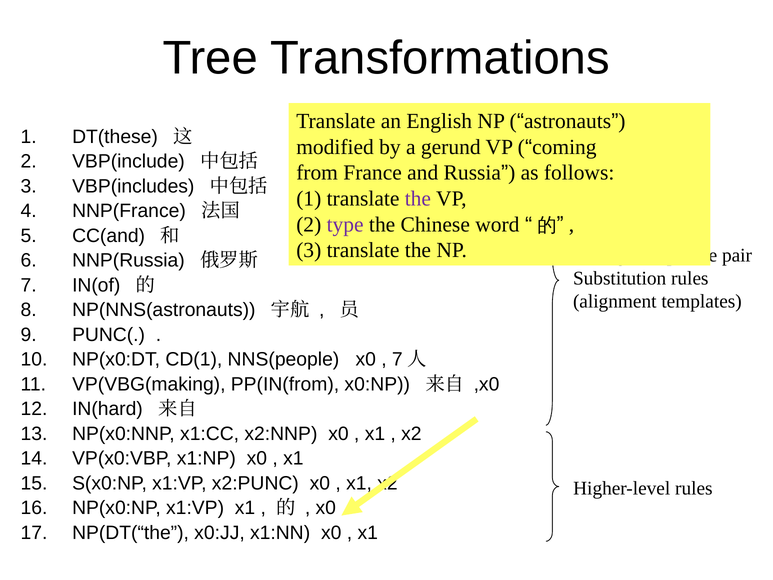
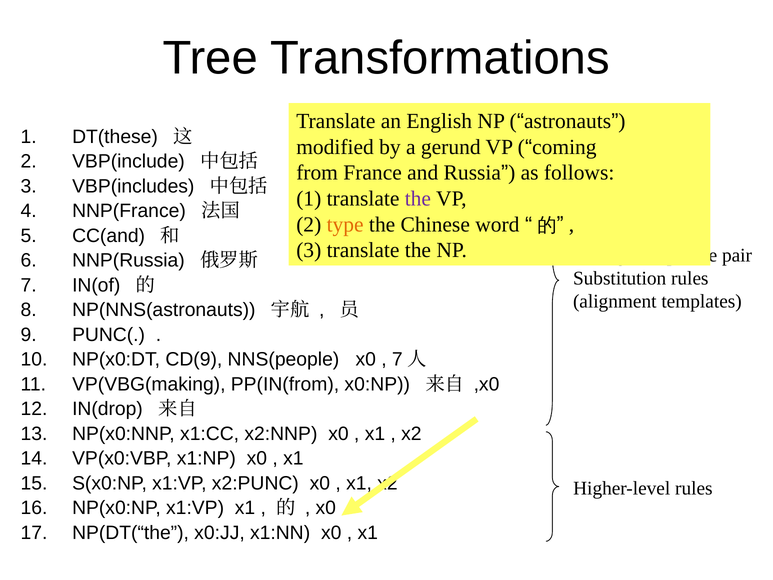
type colour: purple -> orange (345, 224)
CD(1: CD(1 -> CD(9 (194, 359)
IN(hard: IN(hard -> IN(drop (107, 409)
